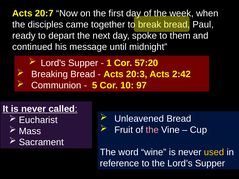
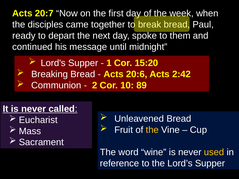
57:20: 57:20 -> 15:20 (146, 63)
20:3: 20:3 -> 20:6 (137, 74)
5: 5 -> 2 (95, 85)
97: 97 -> 89 (142, 85)
the colour: pink -> yellow (152, 130)
